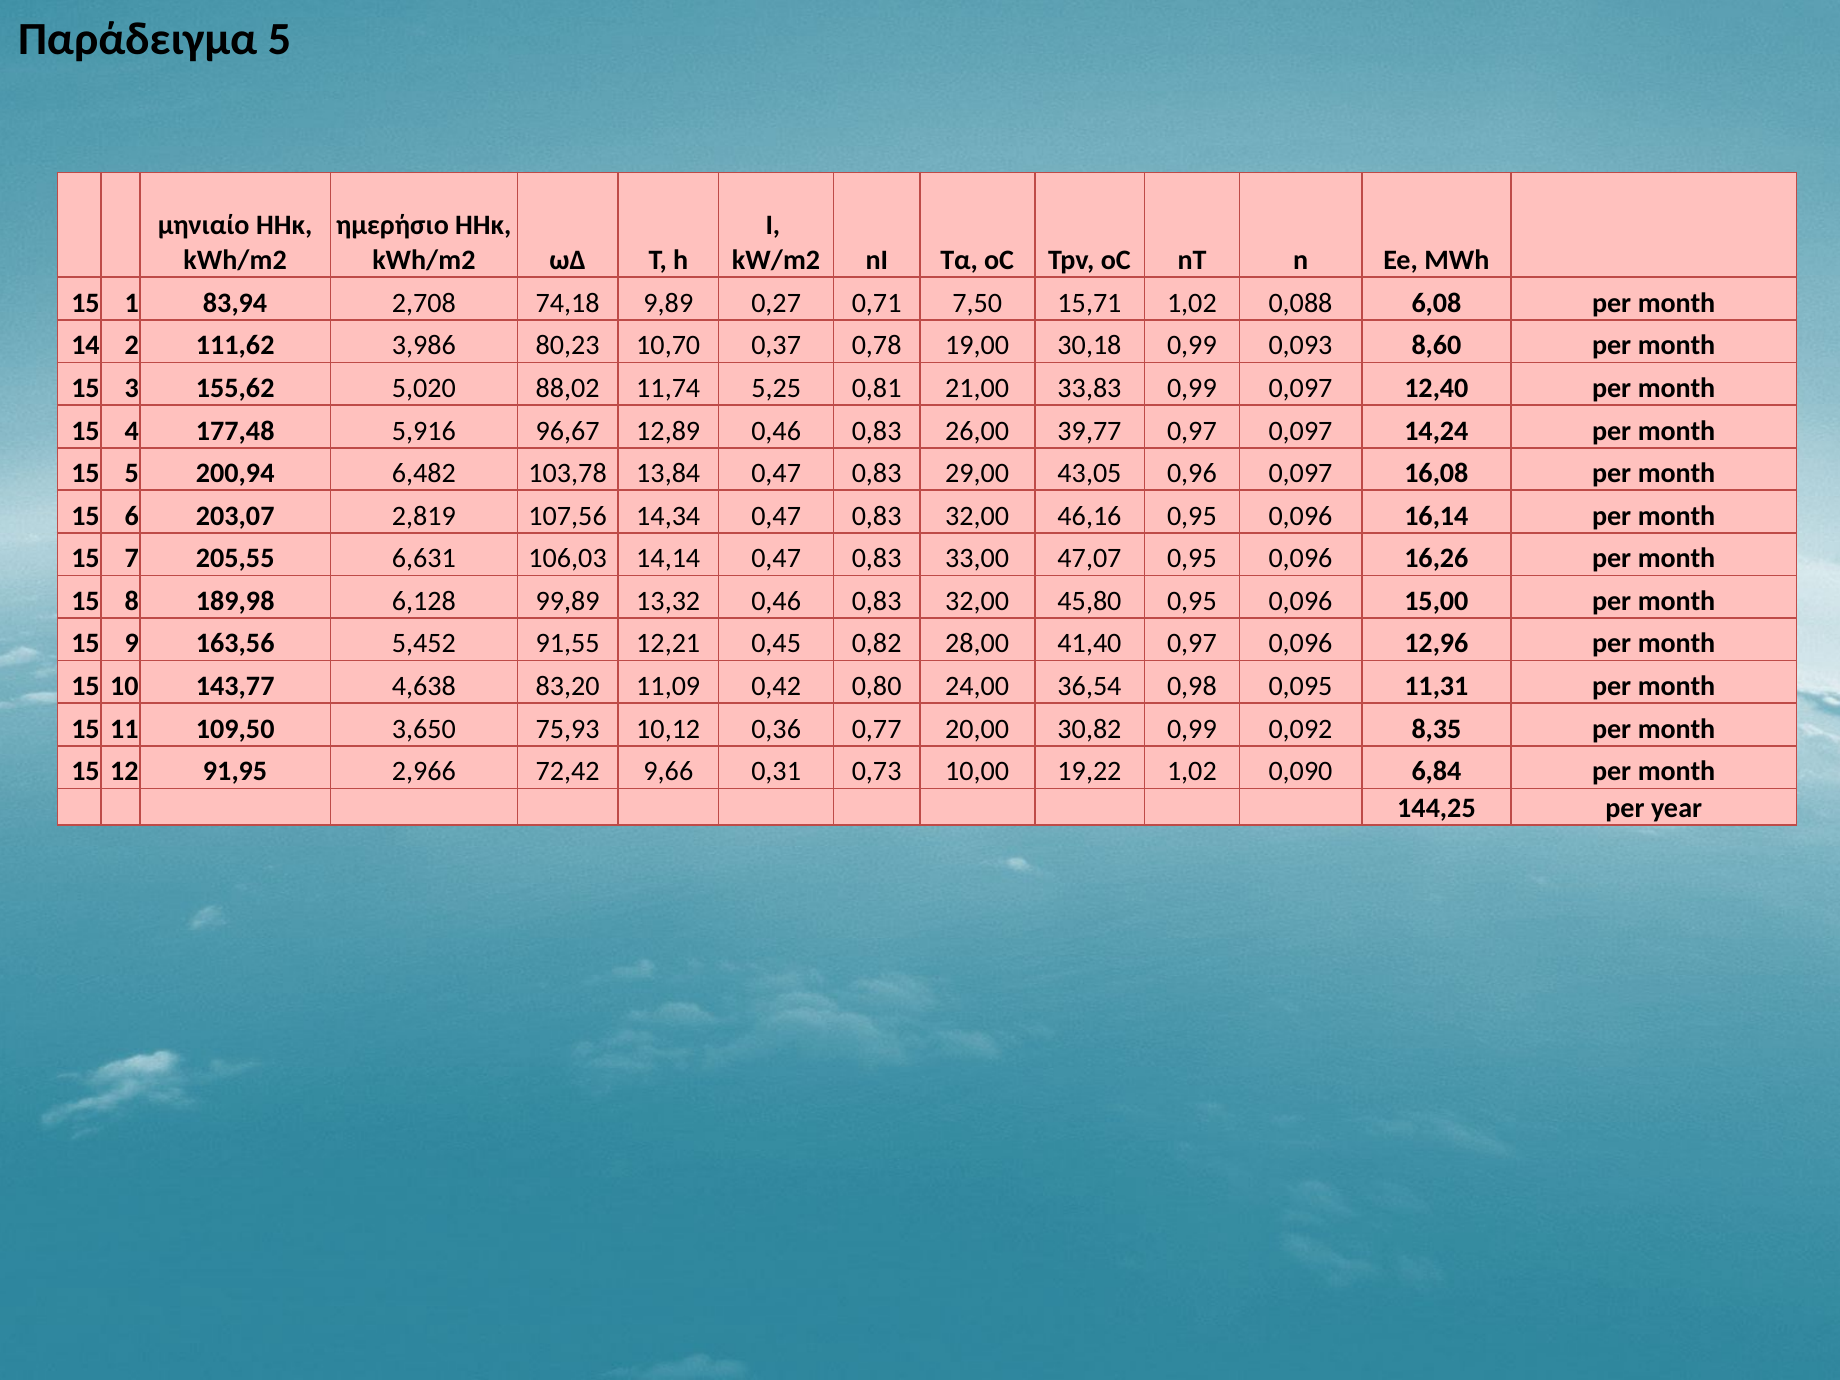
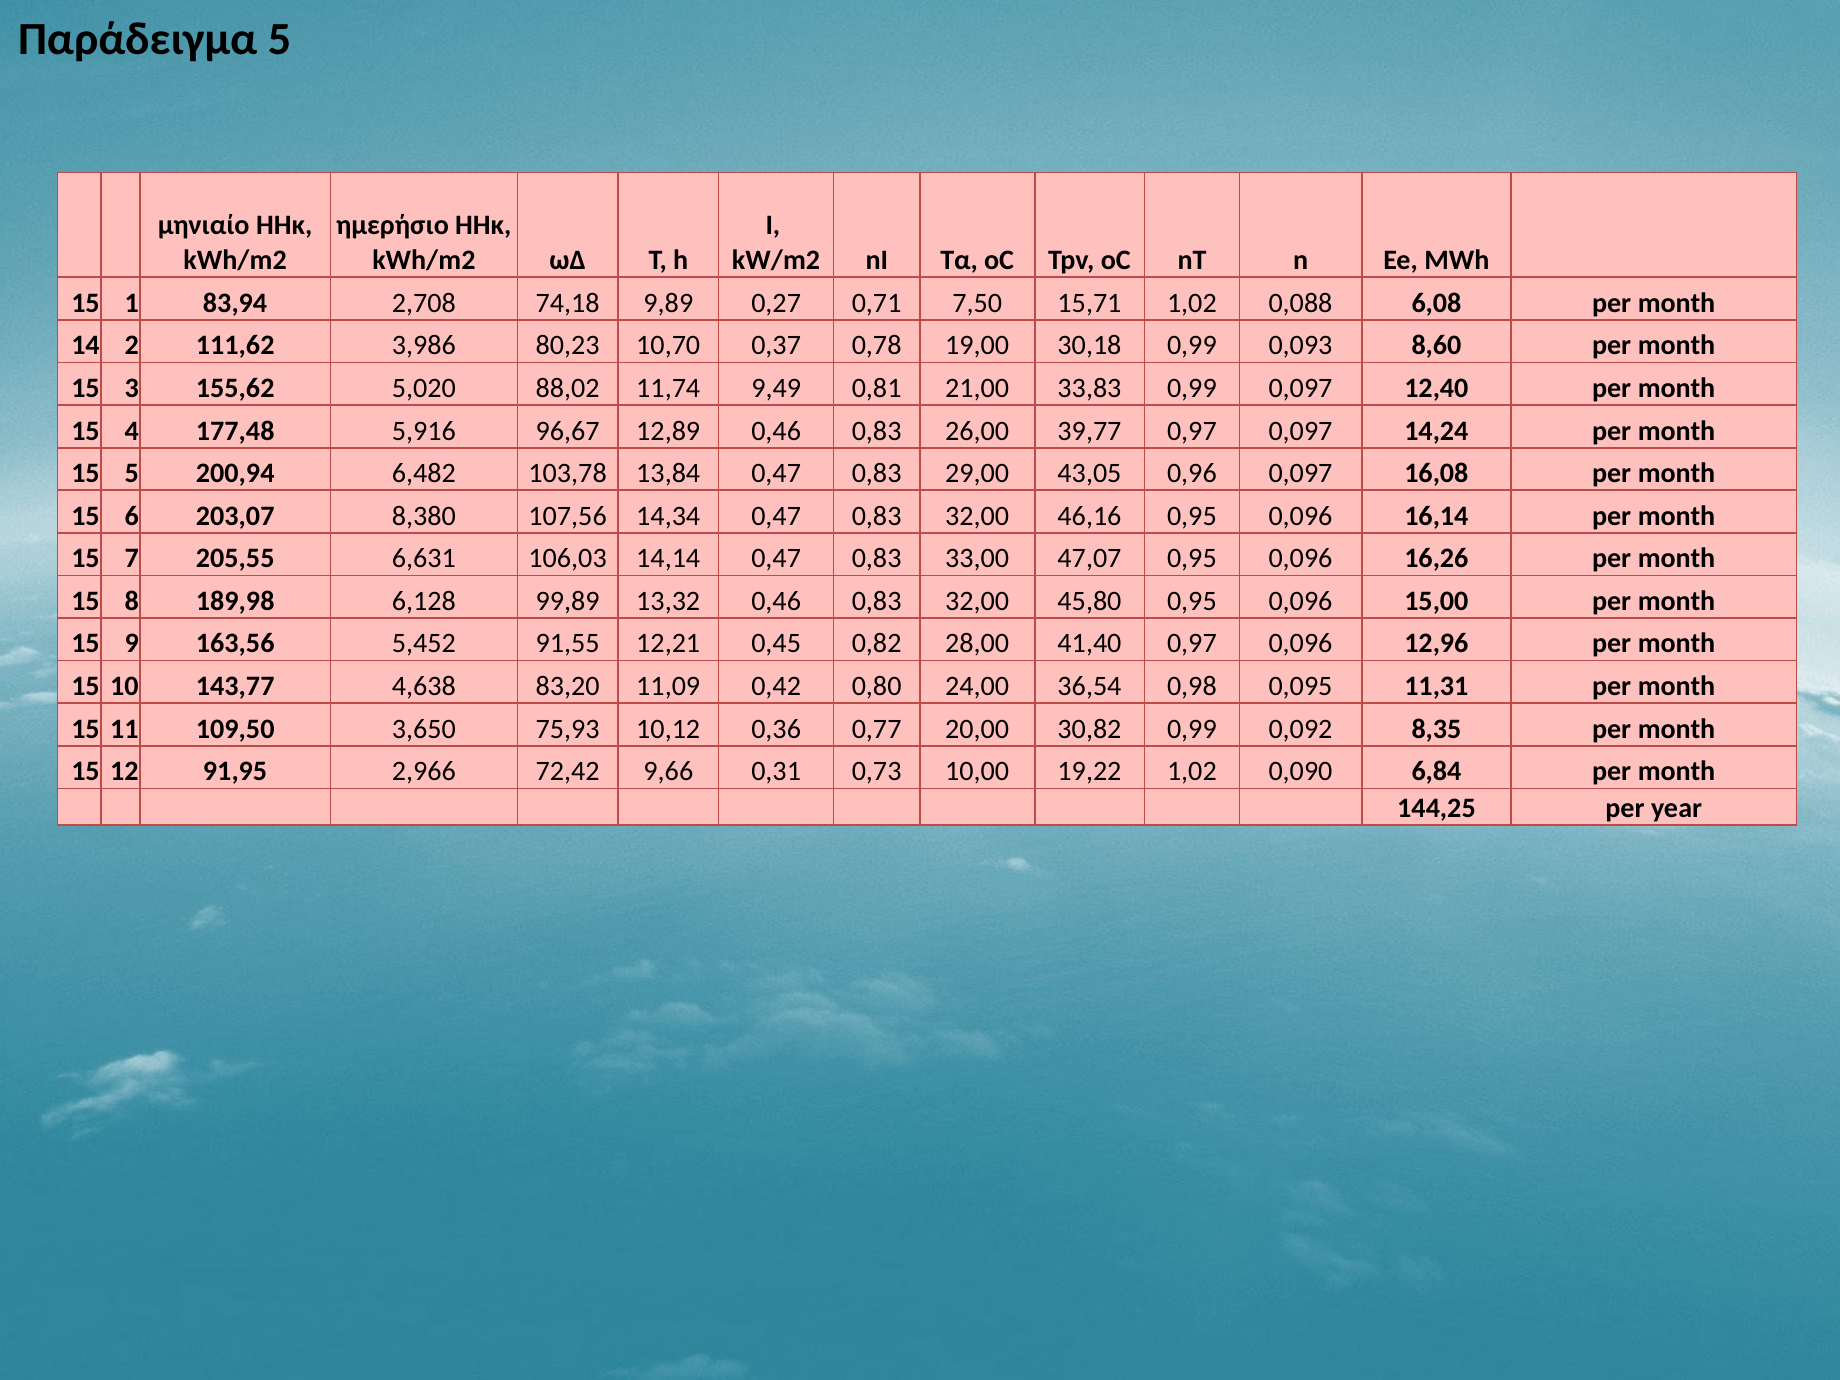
5,25: 5,25 -> 9,49 (776, 388)
2,819: 2,819 -> 8,380 (424, 516)
